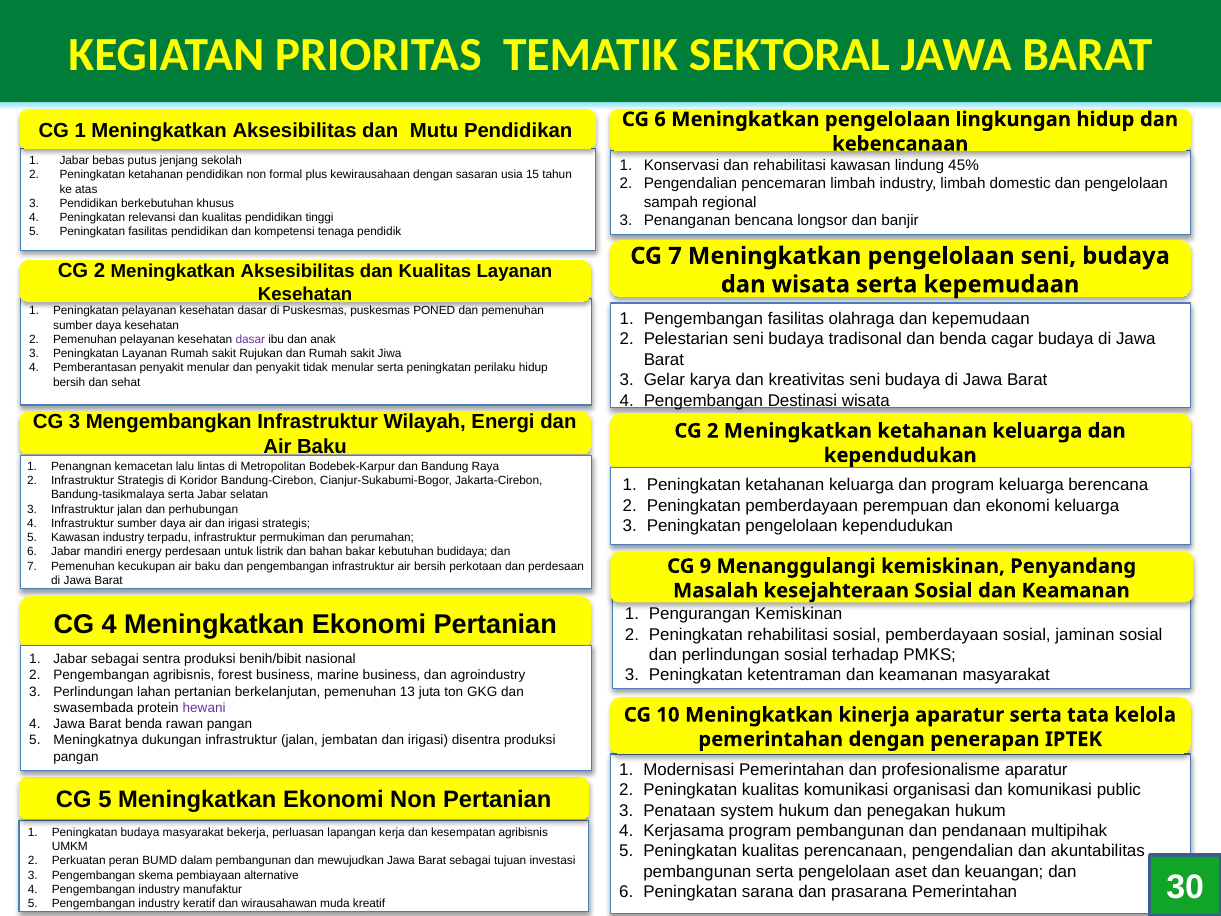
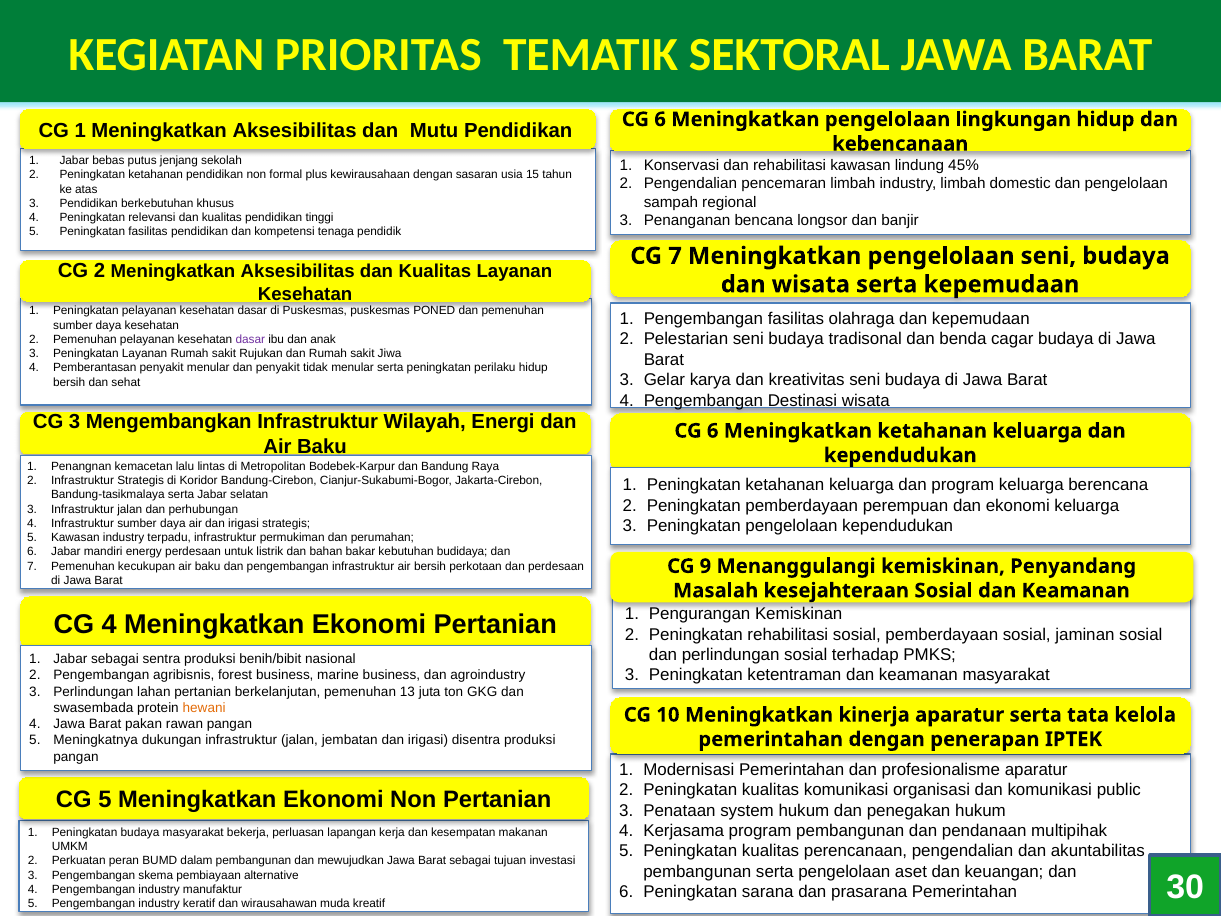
2: 2 -> 6 (713, 431)
hewani colour: purple -> orange (204, 708)
Barat benda: benda -> pakan (144, 724)
kesempatan agribisnis: agribisnis -> makanan (523, 832)
